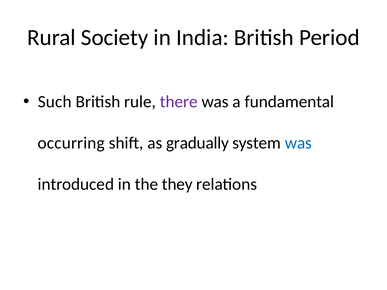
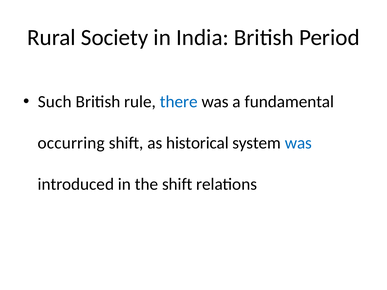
there colour: purple -> blue (179, 102)
gradually: gradually -> historical (197, 143)
the they: they -> shift (177, 184)
